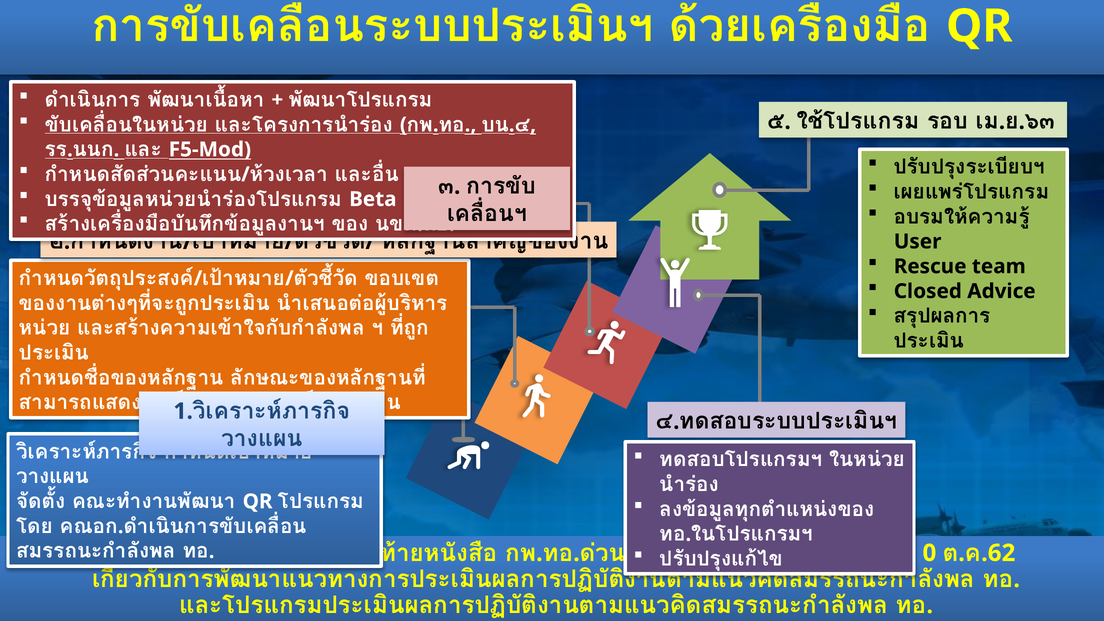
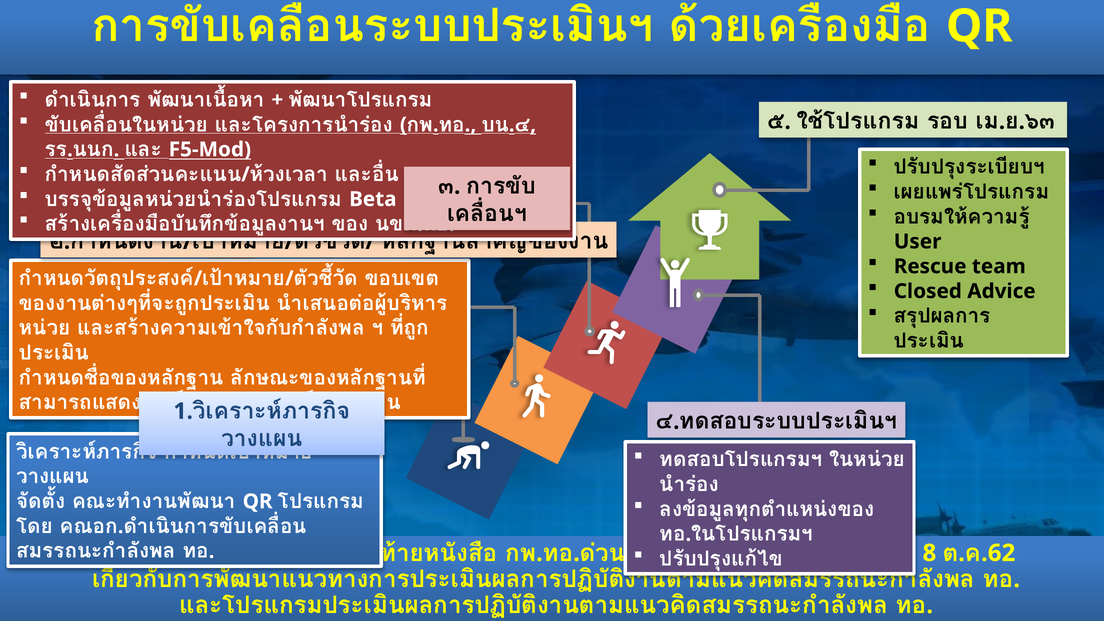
0: 0 -> 8 (929, 553)
